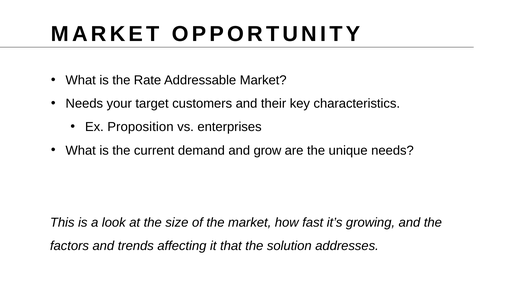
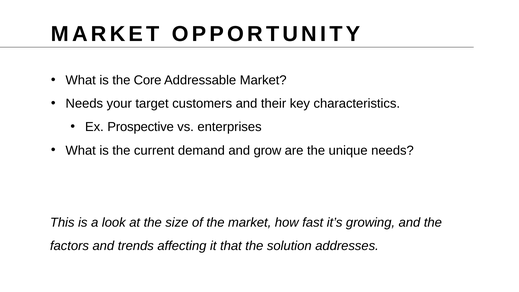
Rate: Rate -> Core (148, 80)
Proposition: Proposition -> Prospective (141, 127)
